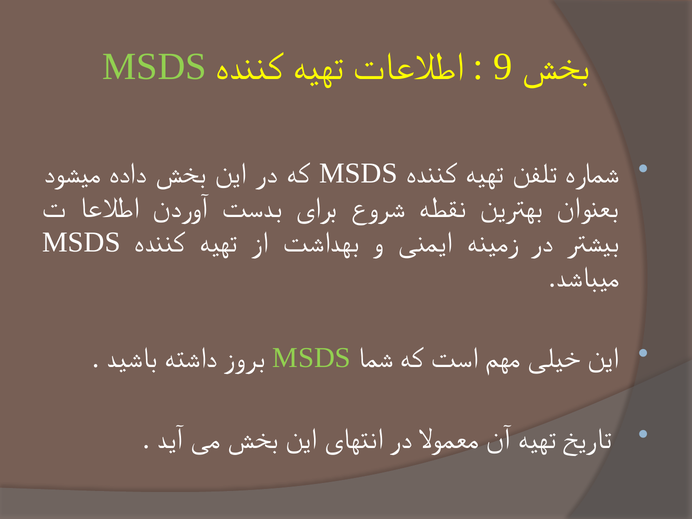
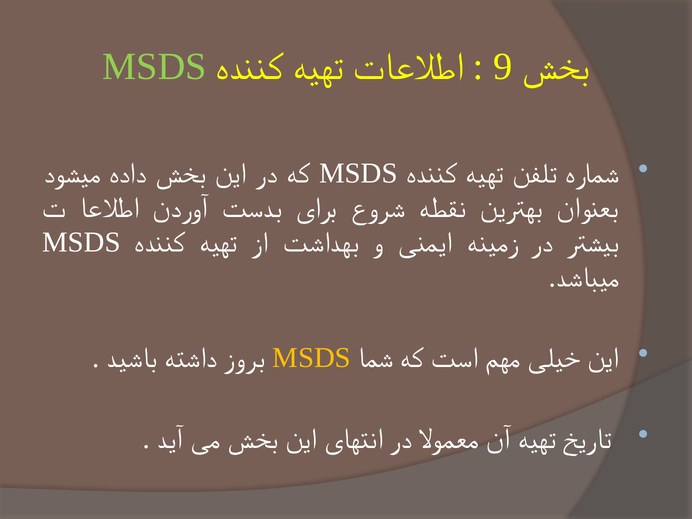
MSDS colour: light green -> yellow (312, 358)
